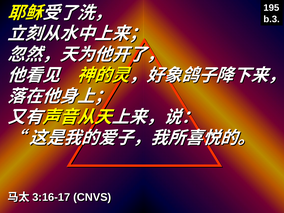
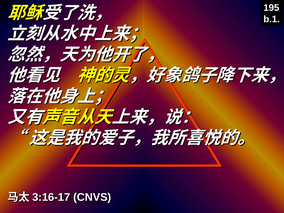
b.3: b.3 -> b.1 (272, 19)
